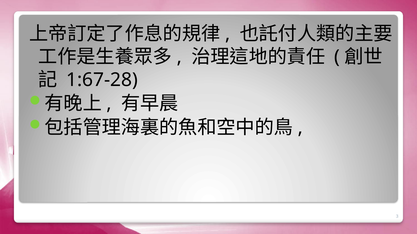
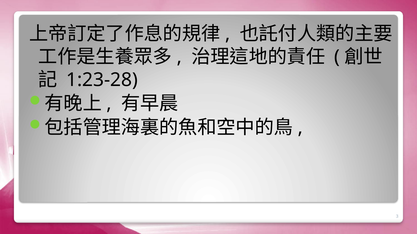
1:67-28: 1:67-28 -> 1:23-28 (102, 80)
